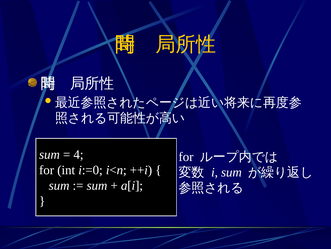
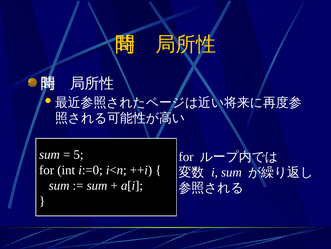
4: 4 -> 5 (78, 154)
